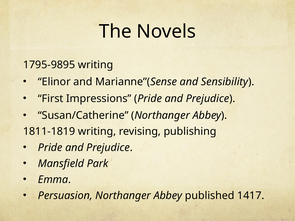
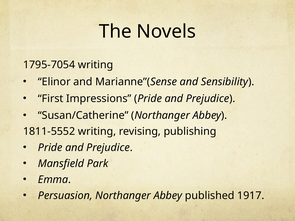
1795-9895: 1795-9895 -> 1795-7054 (49, 65)
1811-1819: 1811-1819 -> 1811-5552 (49, 132)
1417: 1417 -> 1917 (251, 196)
